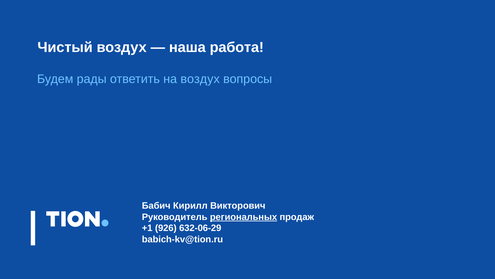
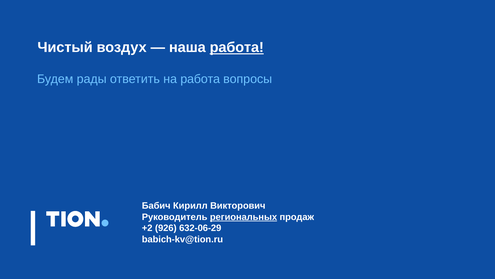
работа underline: none -> present (237, 47)
на воздух: воздух -> работа (200, 79)
+1: +1 -> +2 (147, 228)
